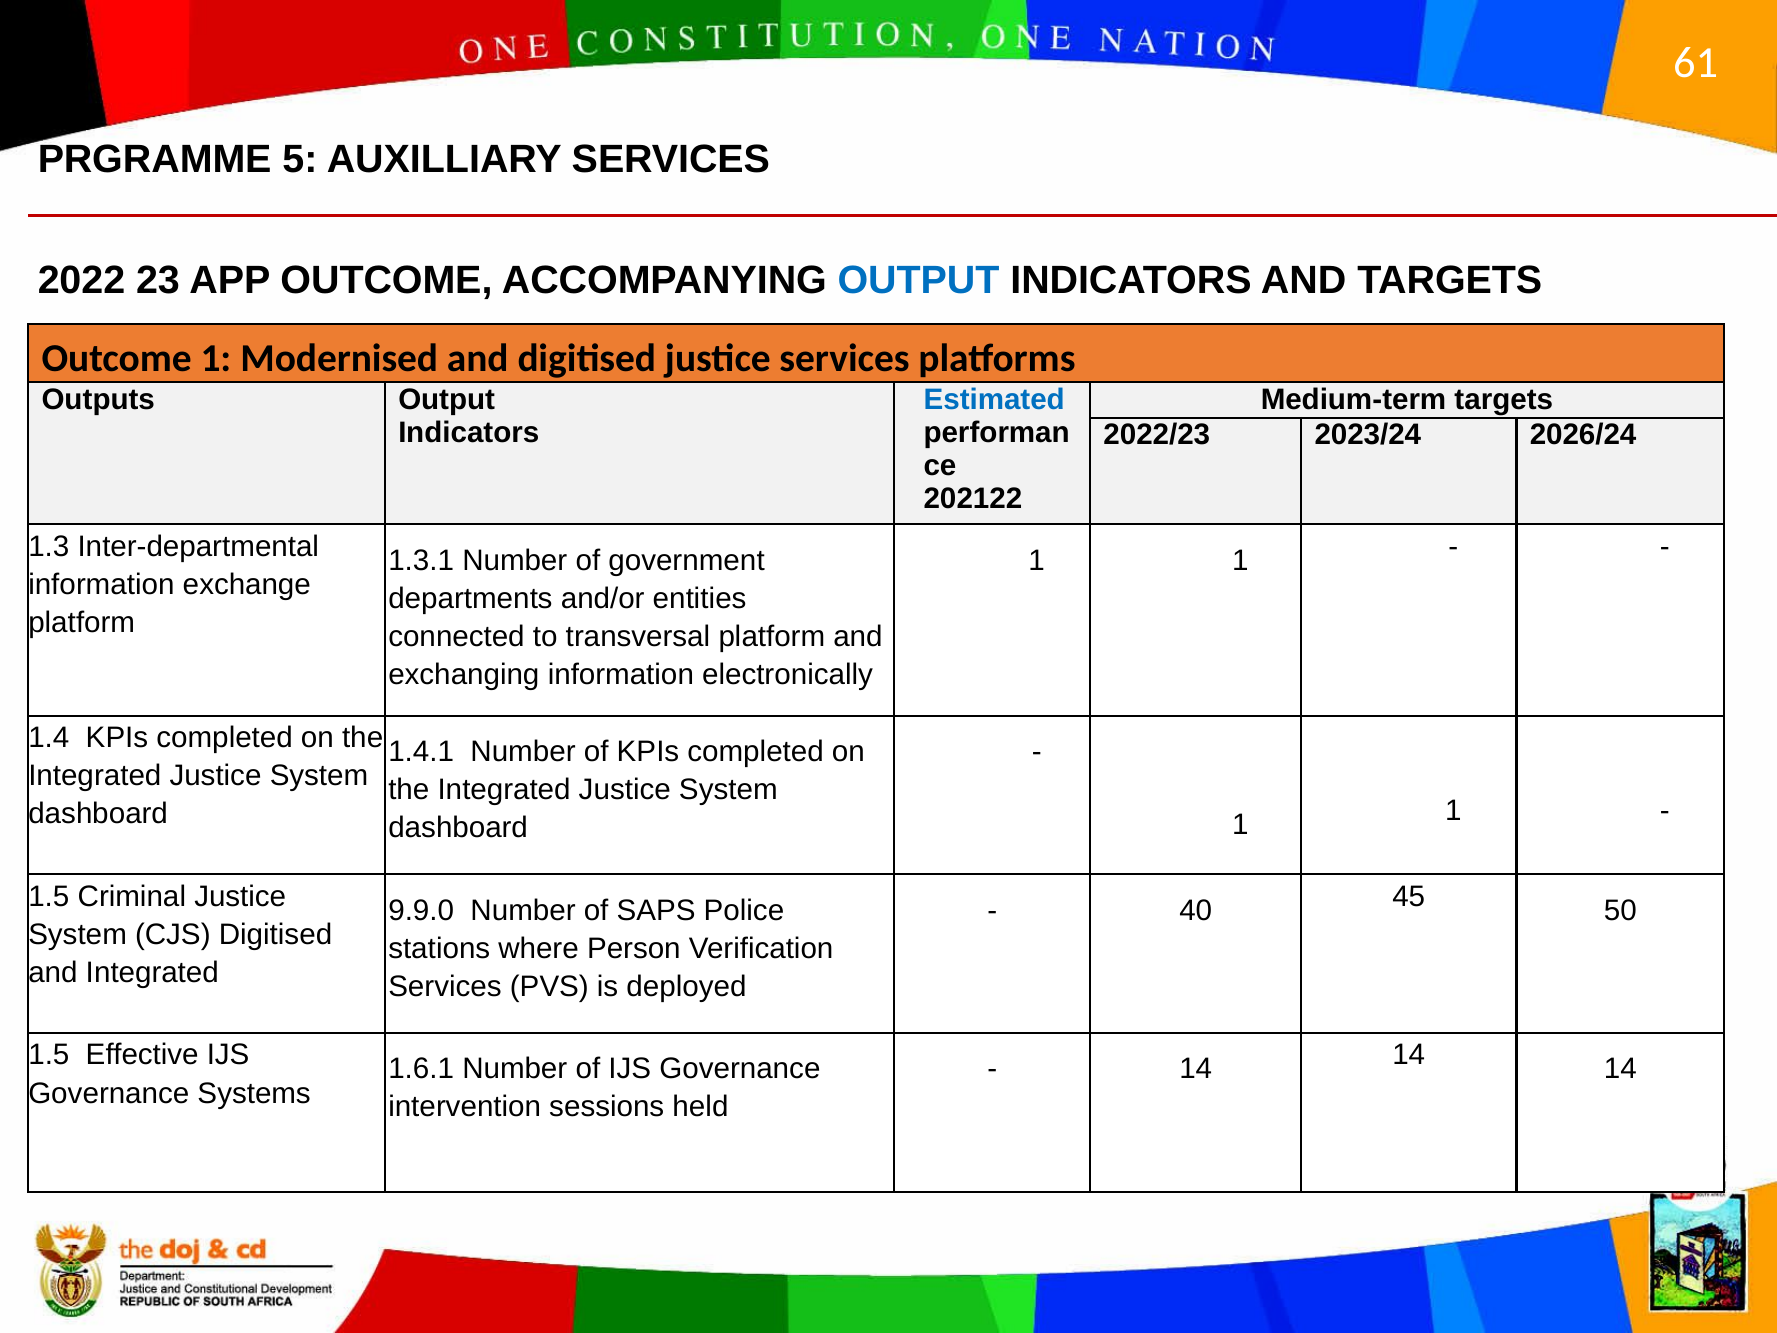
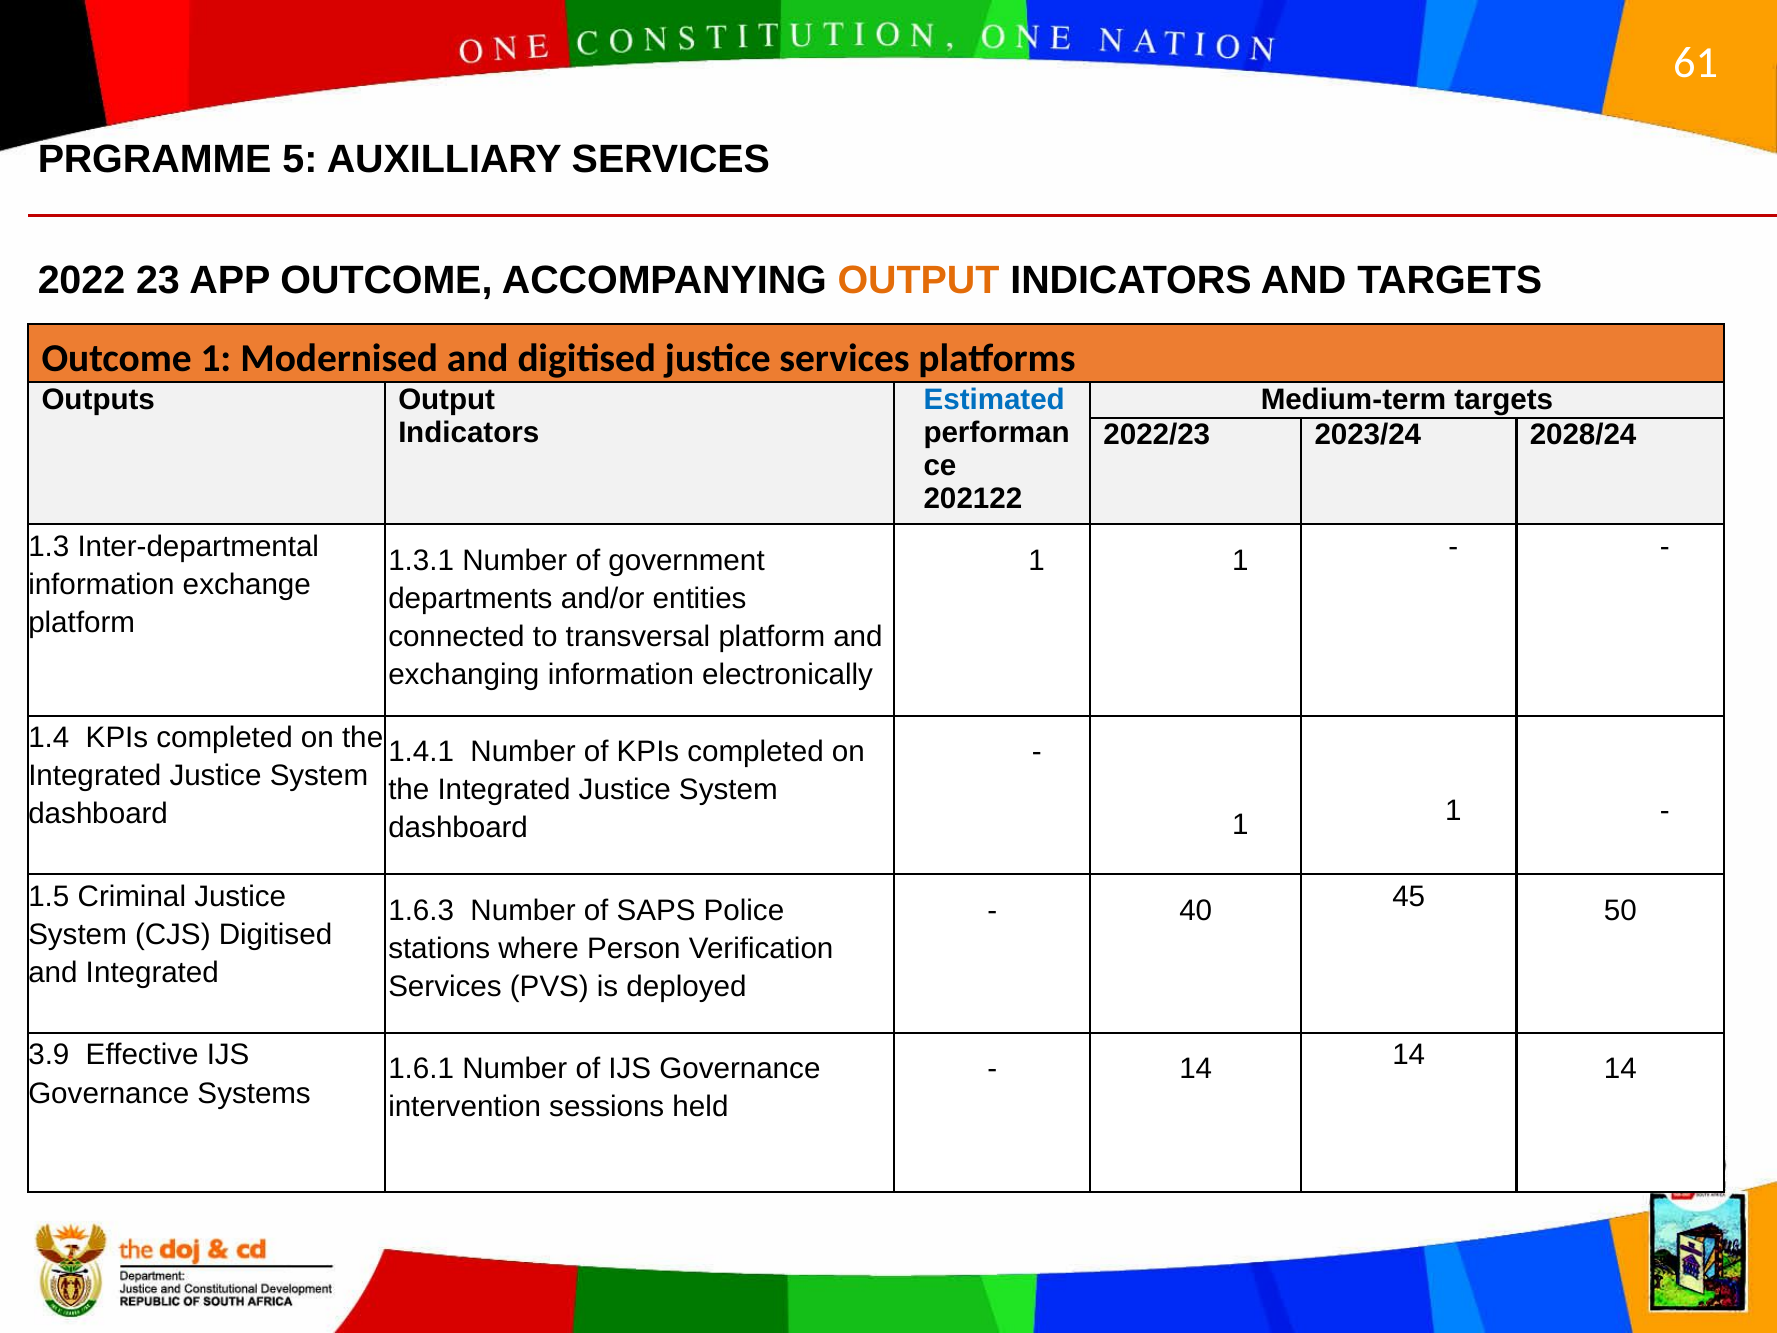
OUTPUT colour: blue -> orange (919, 280)
2026/24: 2026/24 -> 2028/24 (1583, 435)
9.9.0: 9.9.0 -> 1.6.3 (421, 910)
1.5: 1.5 -> 3.9 (49, 1055)
